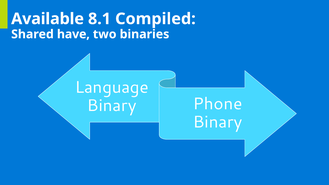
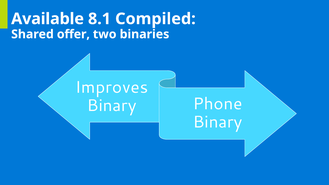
have: have -> offer (73, 34)
Language: Language -> Improves (112, 87)
